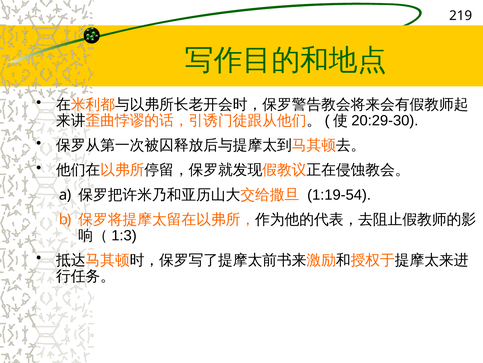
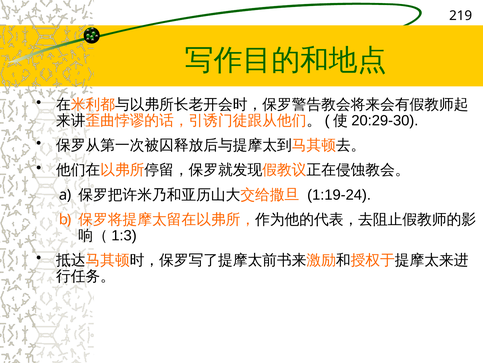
1:19-54: 1:19-54 -> 1:19-24 (339, 194)
